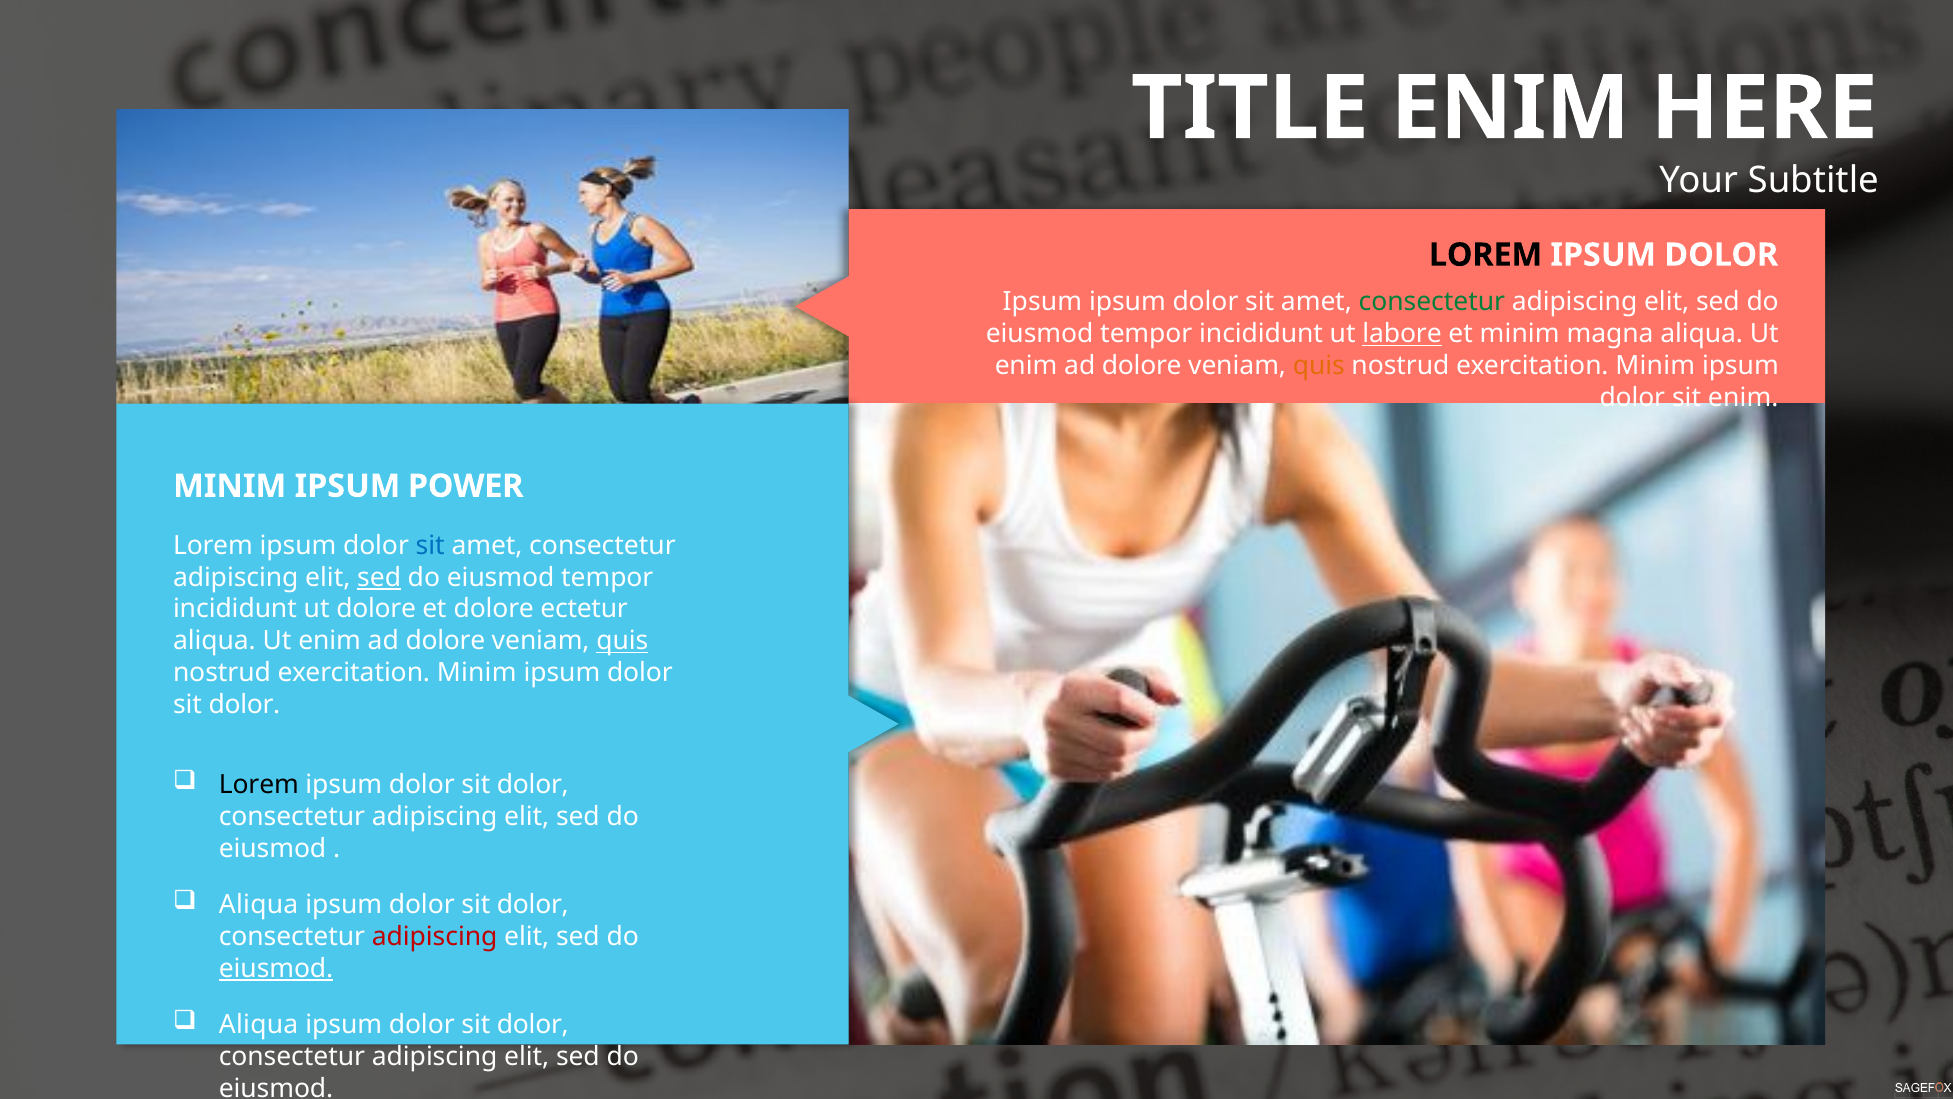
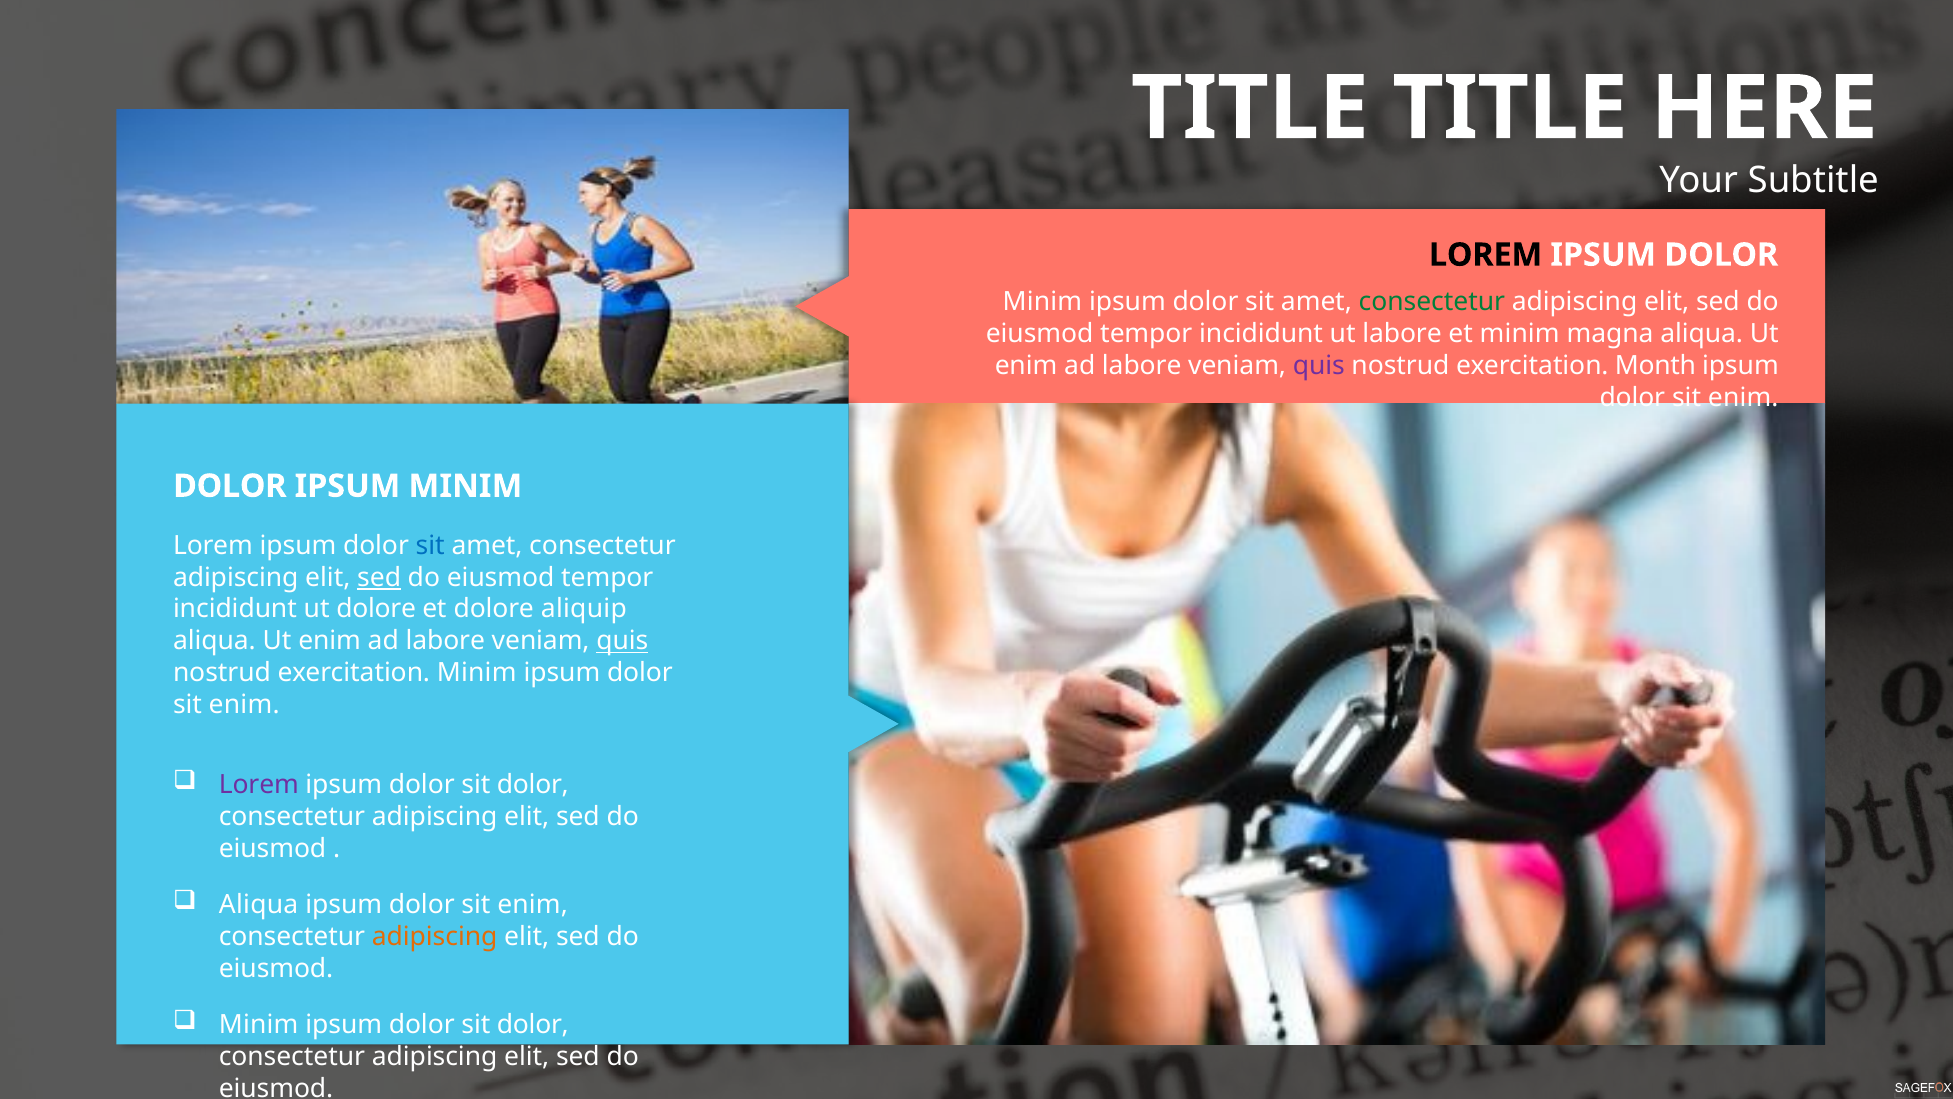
TITLE ENIM: ENIM -> TITLE (1510, 108)
Ipsum: Ipsum -> Minim (1042, 302)
labore underline: present -> none (1402, 334)
dolore: dolore -> labore (1142, 366)
quis colour: orange -> purple (1319, 366)
Minim: Minim -> Month (1655, 366)
MINIM: MINIM -> DOLOR (230, 486)
IPSUM POWER: POWER -> MINIM (465, 486)
ectetur: ectetur -> aliquip (584, 609)
dolore: dolore -> labore (445, 641)
dolor: dolor -> enim (244, 704)
Lorem colour: black -> purple (259, 785)
dolor: dolor -> enim (533, 905)
adipiscing colour: red -> orange (435, 936)
eiusmod underline: present -> none (276, 968)
Aliqua: Aliqua -> Minim (259, 1024)
